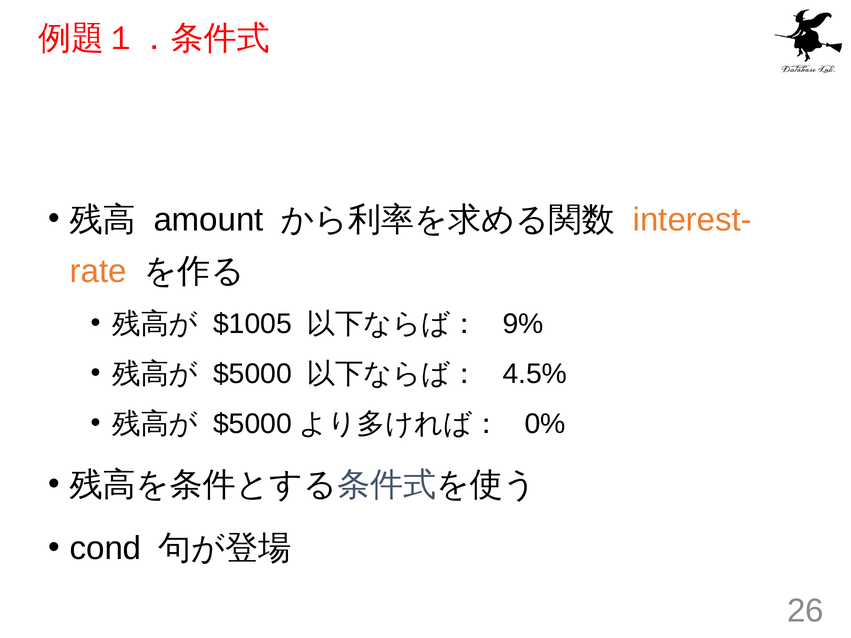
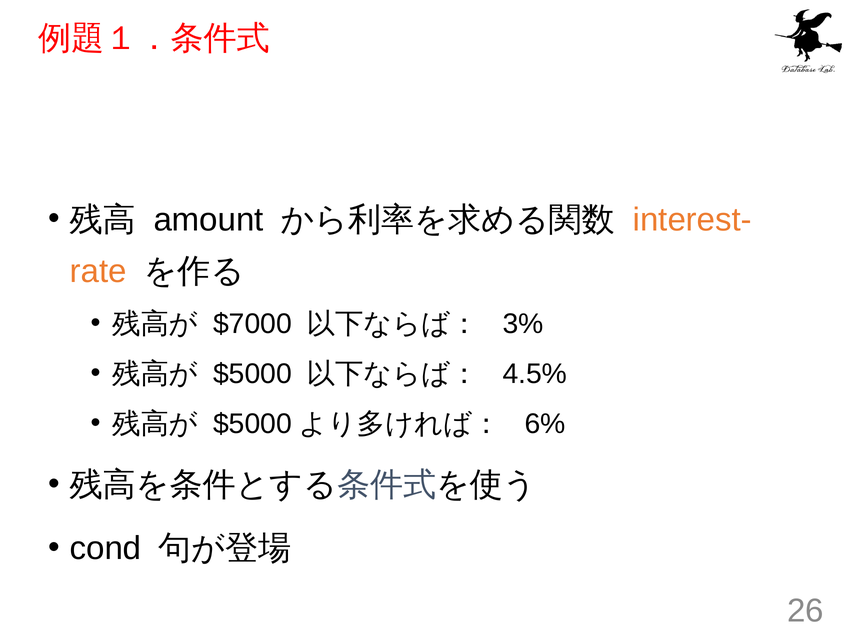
$1005: $1005 -> $7000 (253, 324)
9%: 9% -> 3% (523, 324)
0%: 0% -> 6% (545, 424)
